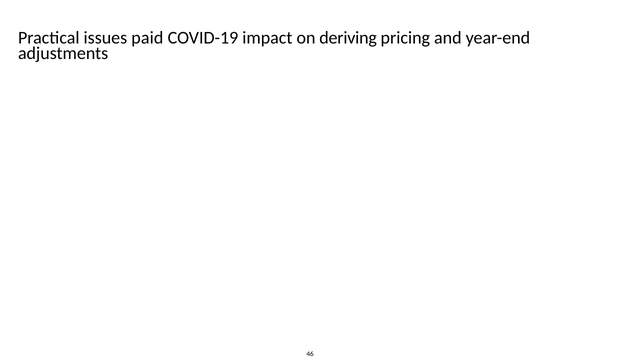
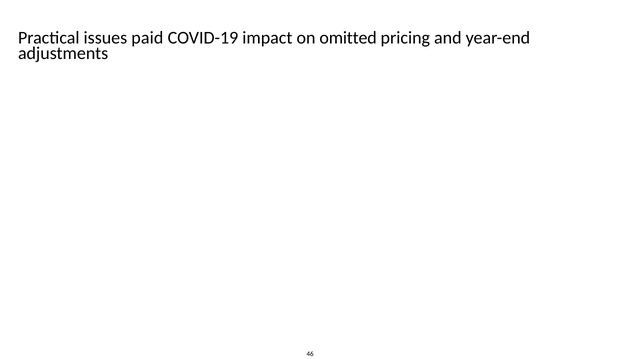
deriving: deriving -> omitted (348, 38)
